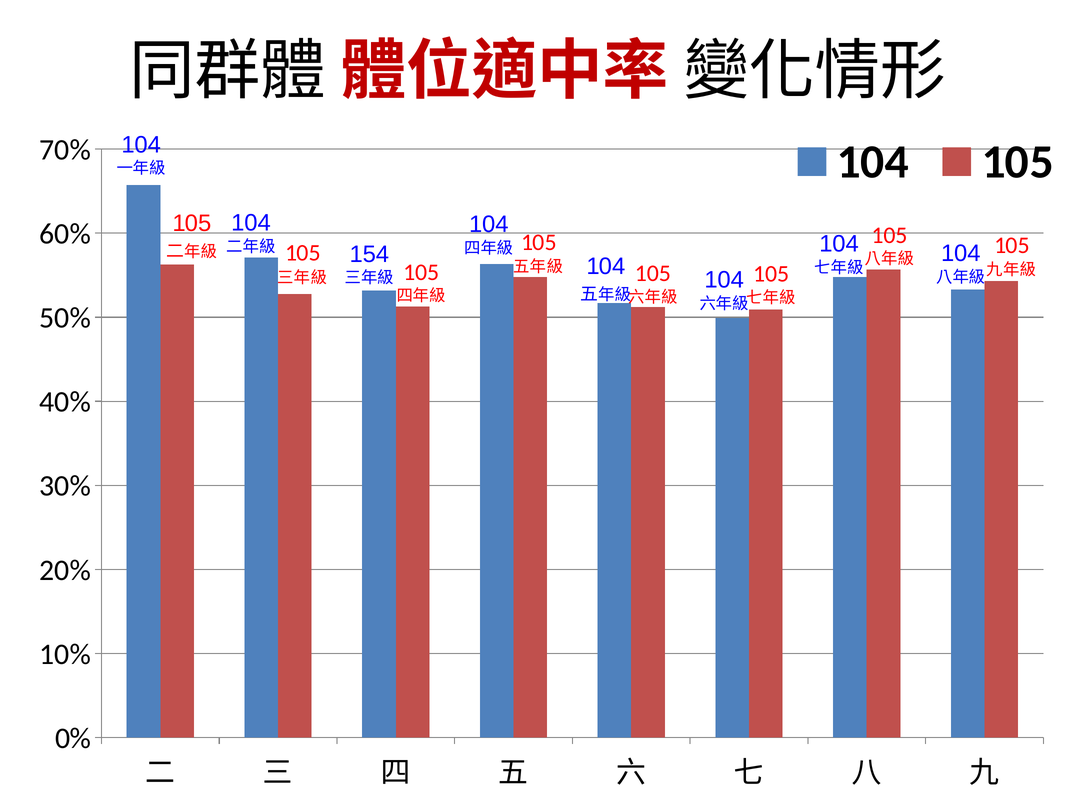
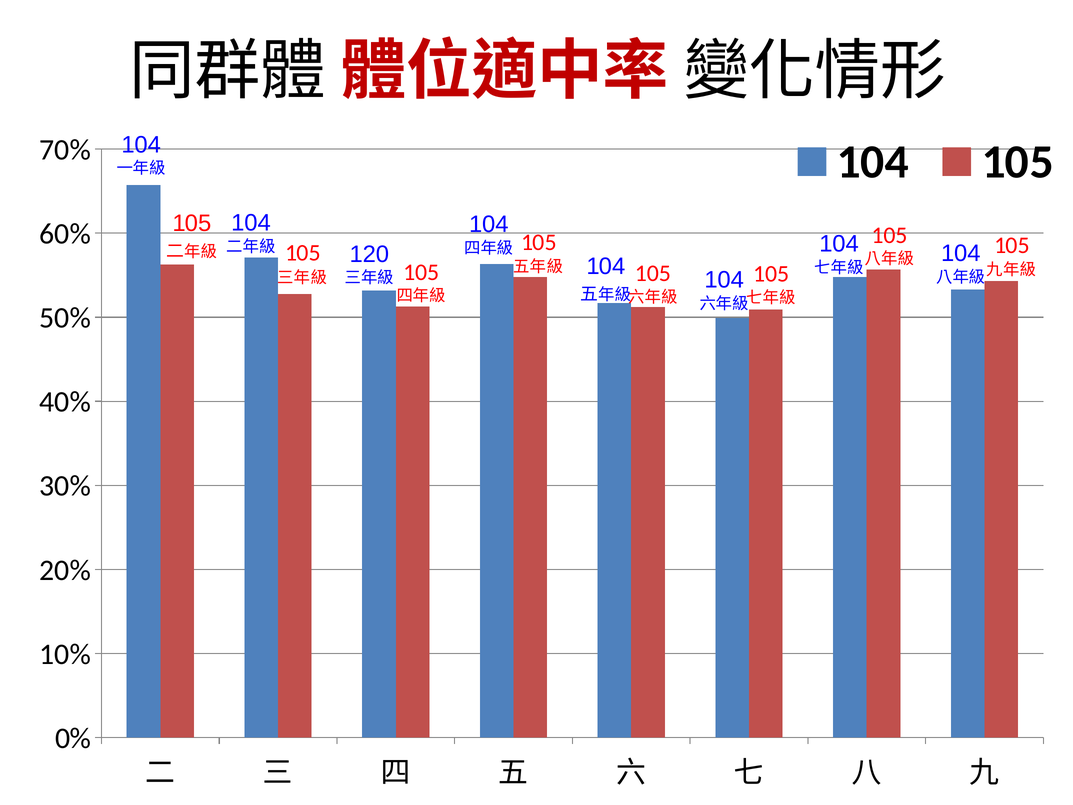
154: 154 -> 120 (369, 254)
